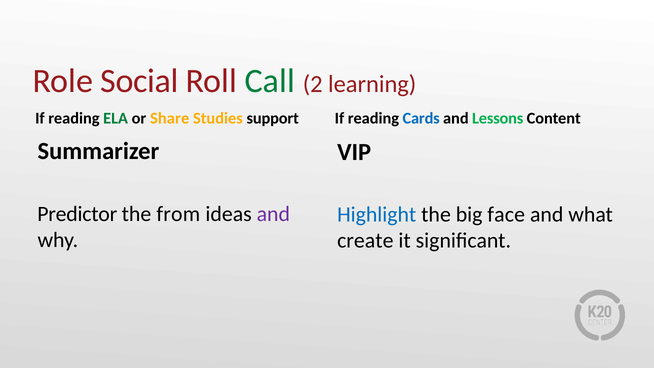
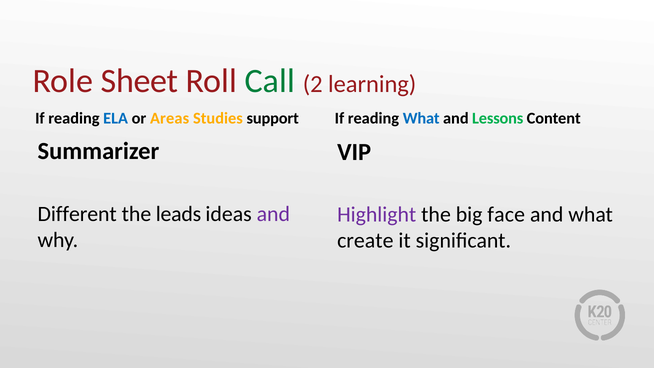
Social: Social -> Sheet (140, 81)
ELA colour: green -> blue (116, 118)
Share: Share -> Areas (170, 118)
reading Cards: Cards -> What (421, 118)
Predictor: Predictor -> Different (77, 214)
from: from -> leads (178, 214)
Highlight colour: blue -> purple (377, 215)
